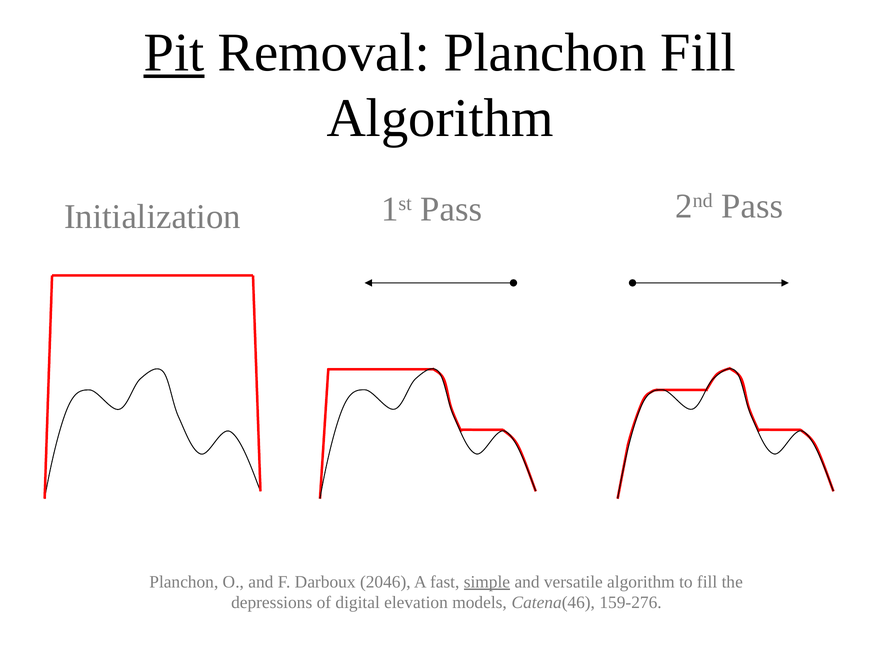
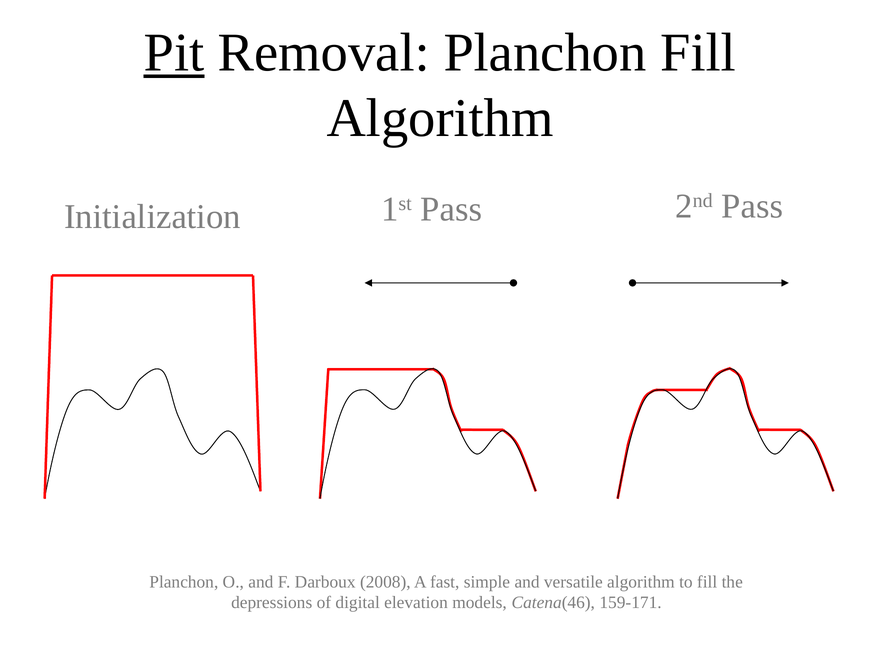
2046: 2046 -> 2008 (385, 582)
simple underline: present -> none (487, 582)
159-276: 159-276 -> 159-171 (631, 602)
